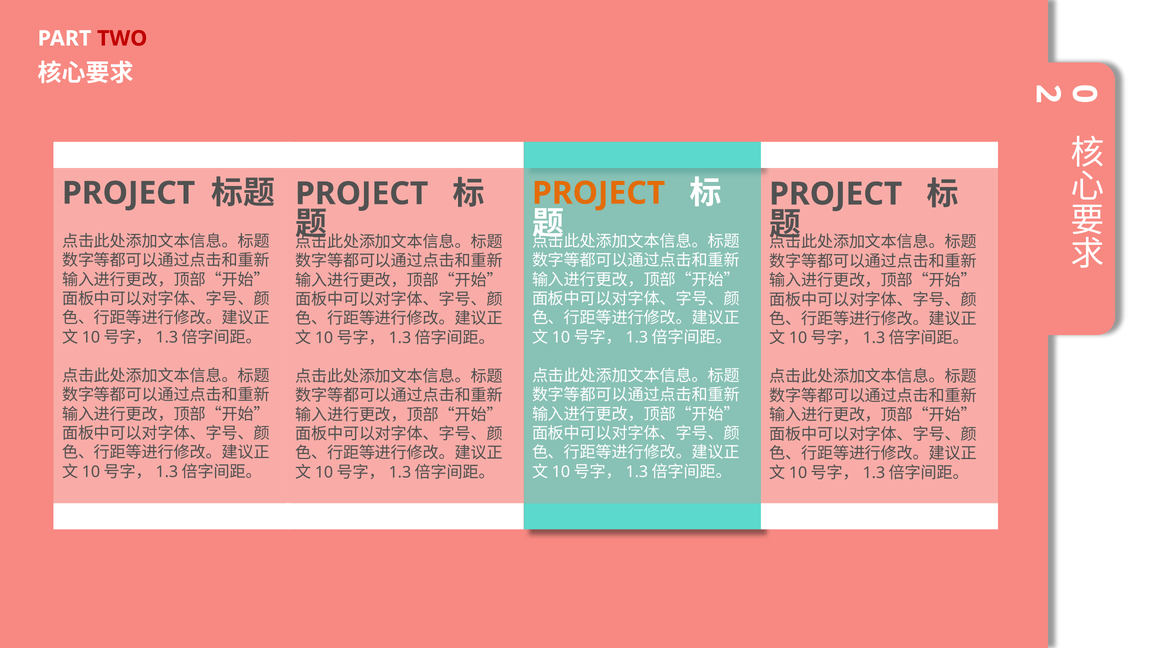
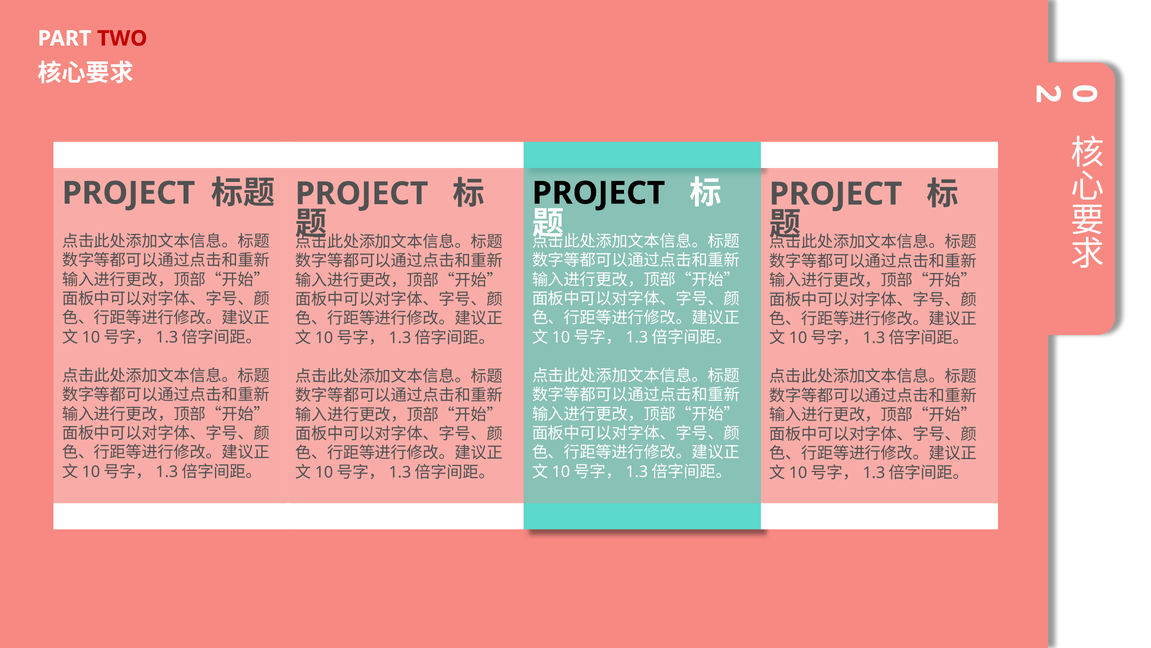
PROJECT colour: orange -> black (599, 193)
